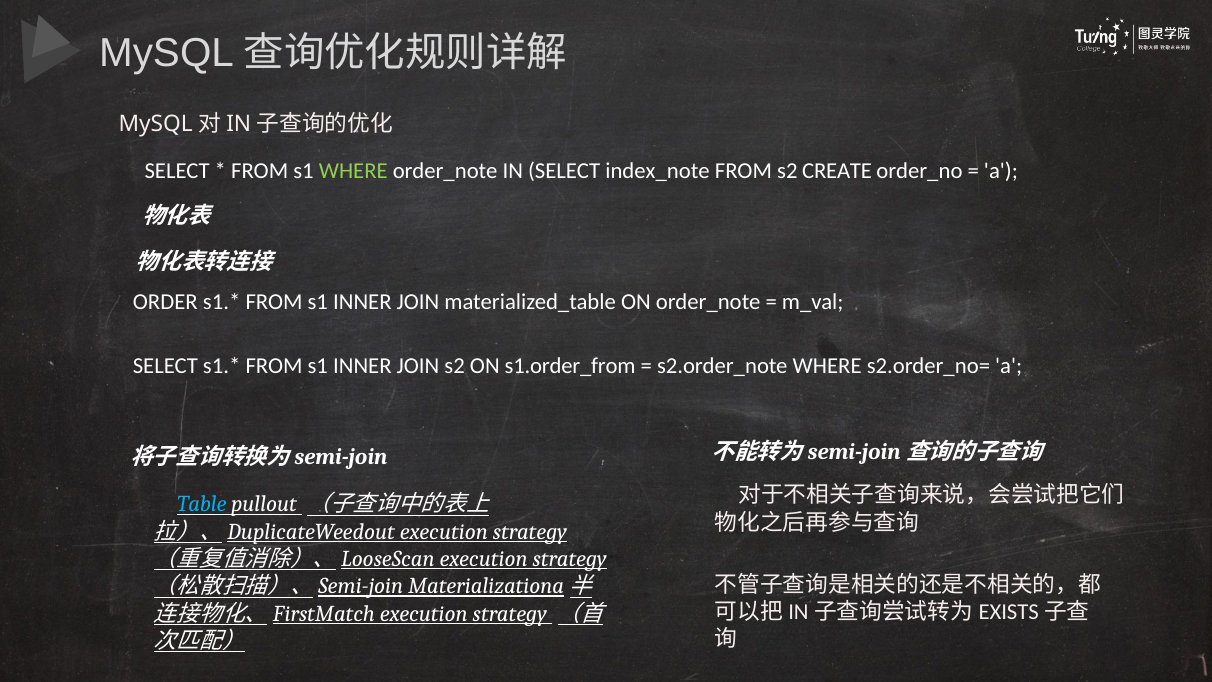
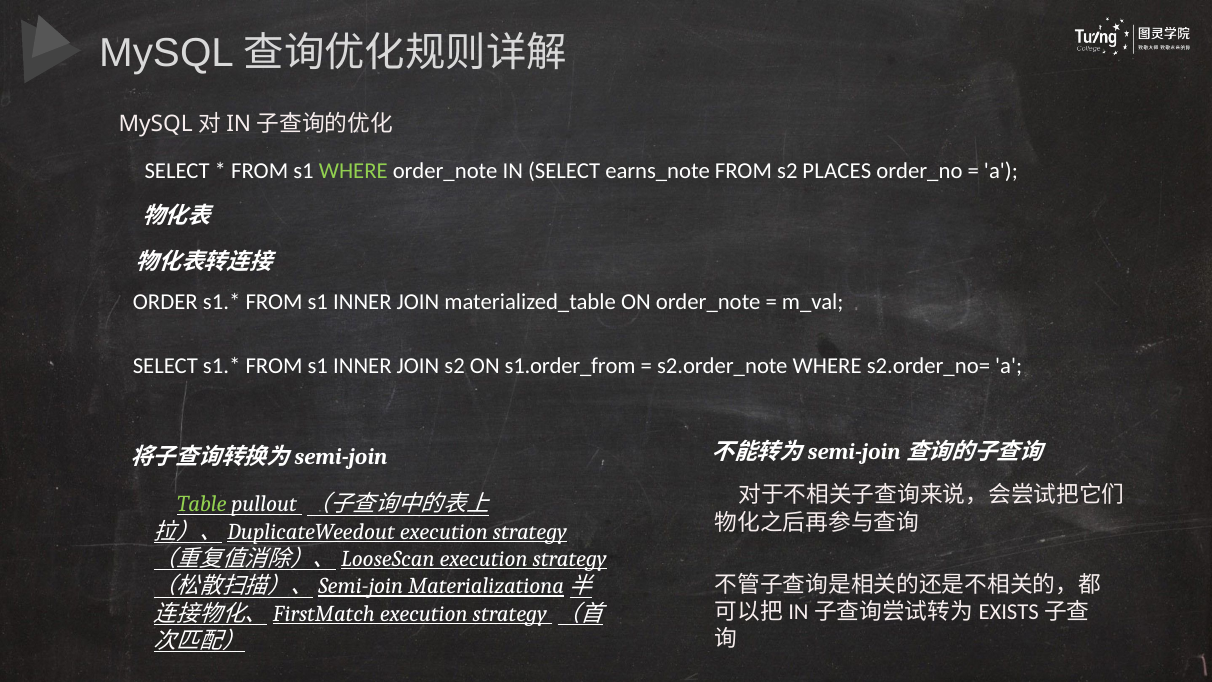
index_note: index_note -> earns_note (658, 171)
CREATE: CREATE -> PLACES (837, 171)
Table colour: light blue -> light green (202, 504)
